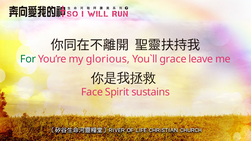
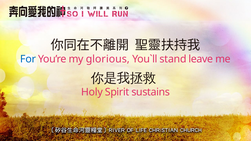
For colour: green -> blue (28, 59)
grace: grace -> stand (173, 59)
Face: Face -> Holy (92, 92)
